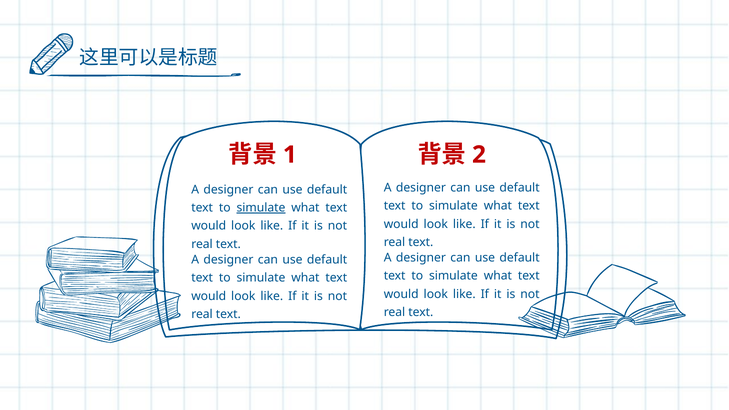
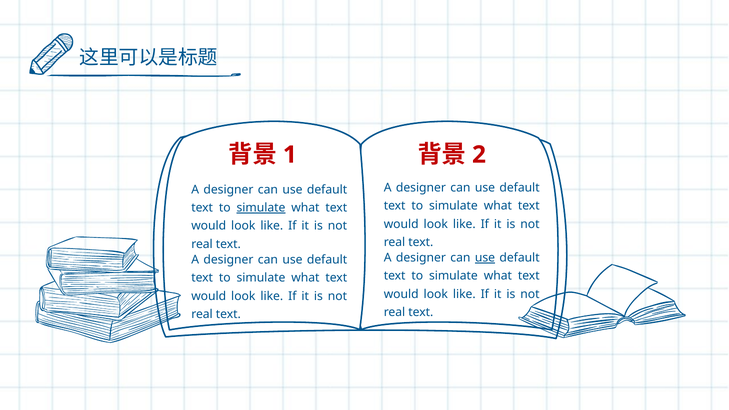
use underline: none -> present (485, 258)
